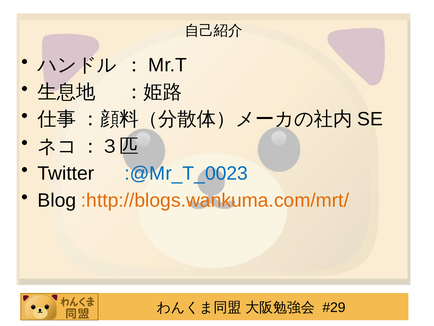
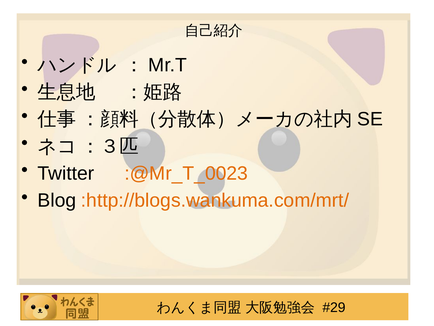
:@Mr_T_0023 colour: blue -> orange (186, 173)
